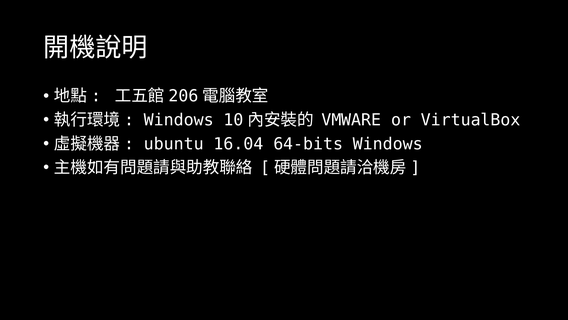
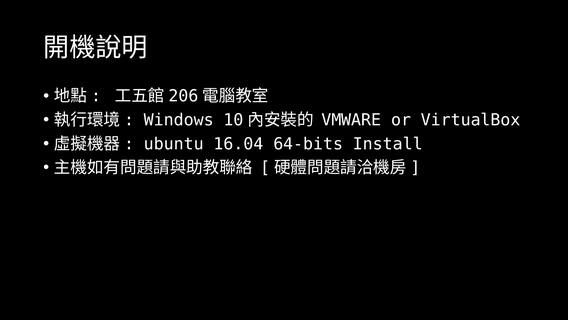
64-bits Windows: Windows -> Install (388, 144)
